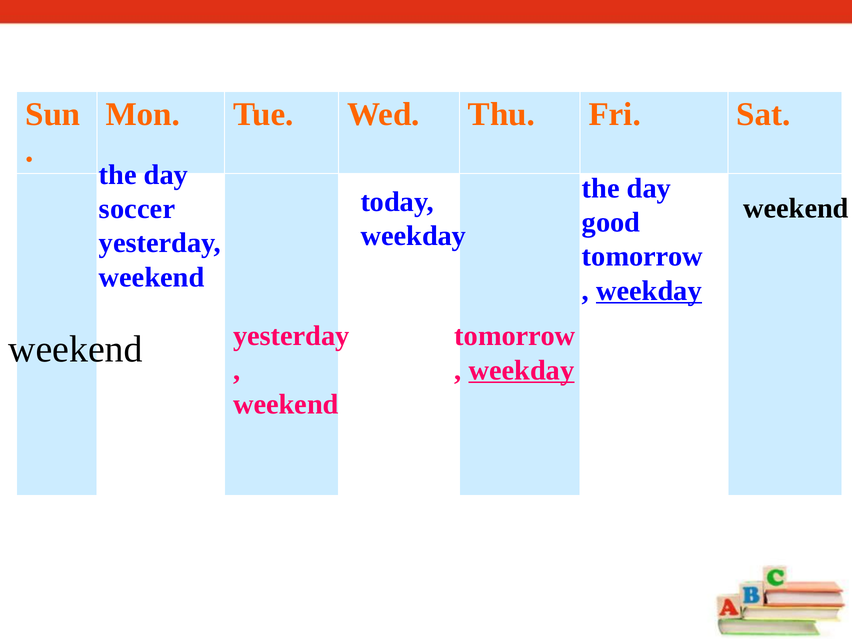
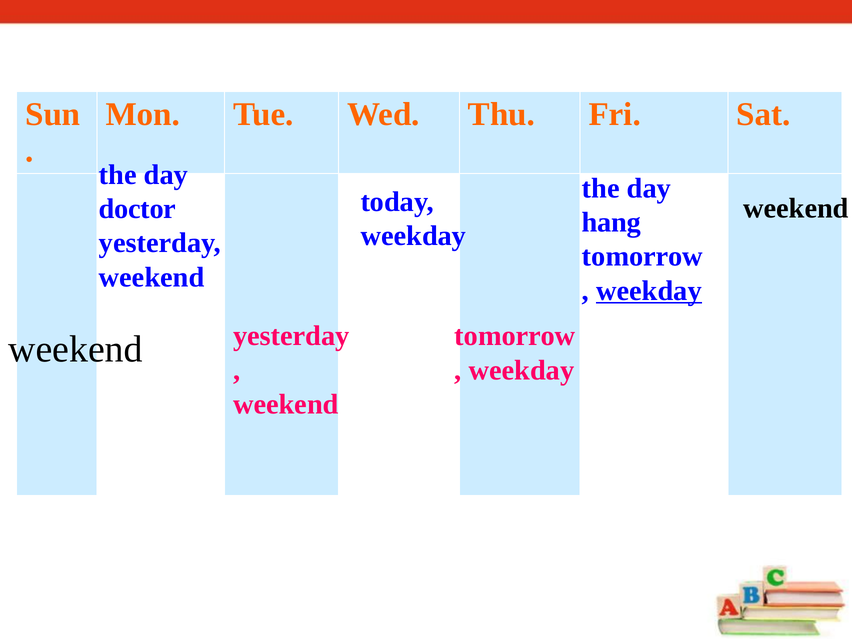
soccer: soccer -> doctor (137, 209)
good: good -> hang (611, 223)
weekday underline: present -> none (522, 370)
